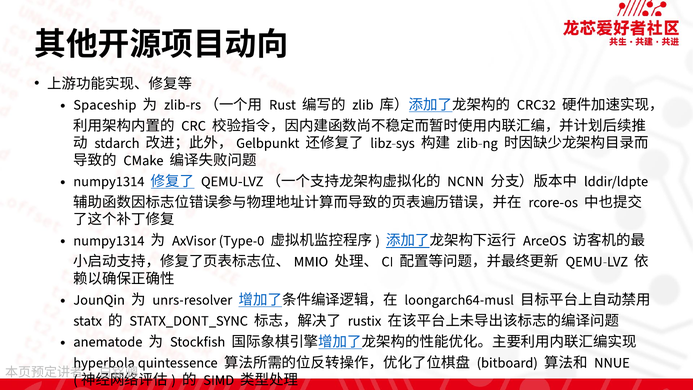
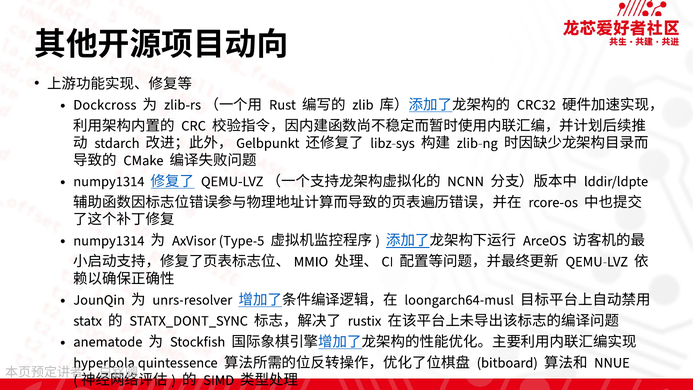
Spaceship: Spaceship -> Dockcross (105, 105)
Type-0: Type-0 -> Type-5 (242, 241)
